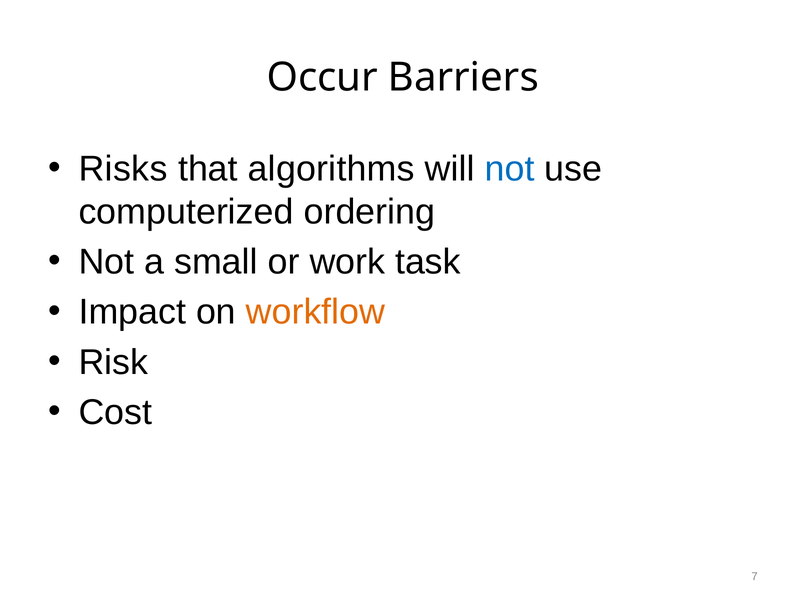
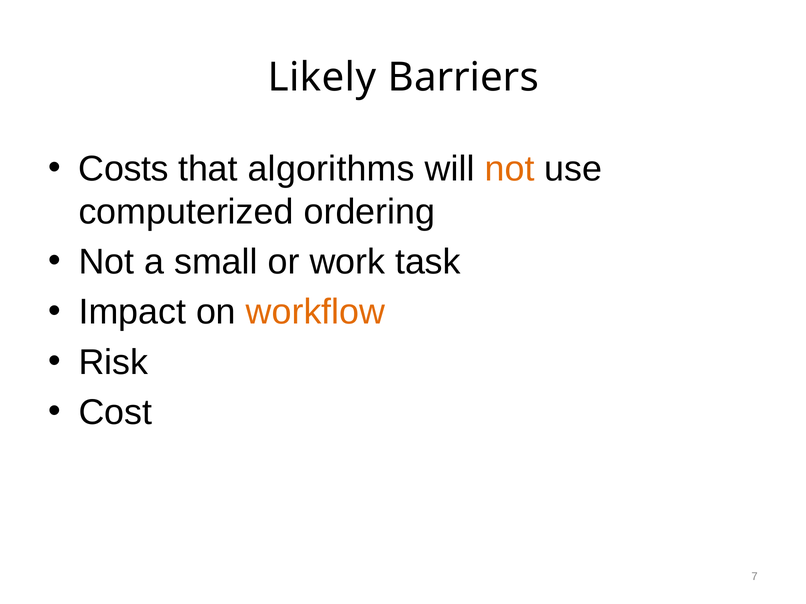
Occur: Occur -> Likely (322, 77)
Risks: Risks -> Costs (124, 169)
not colour: blue -> orange (510, 169)
